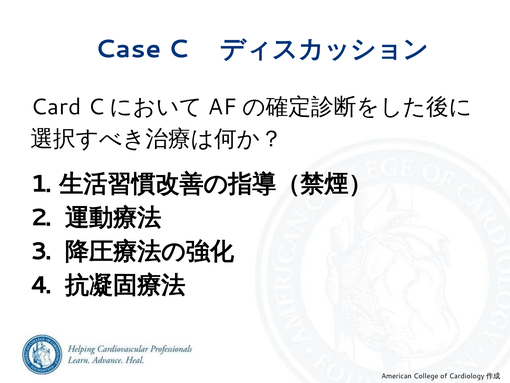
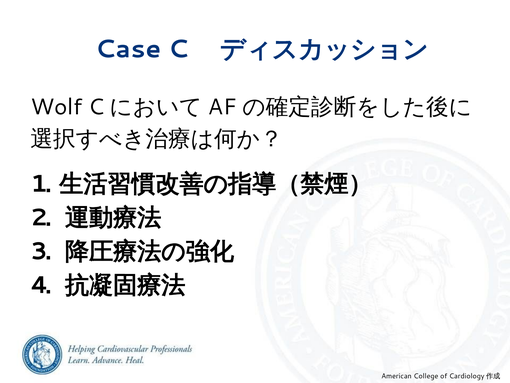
Card: Card -> Wolf (56, 107)
